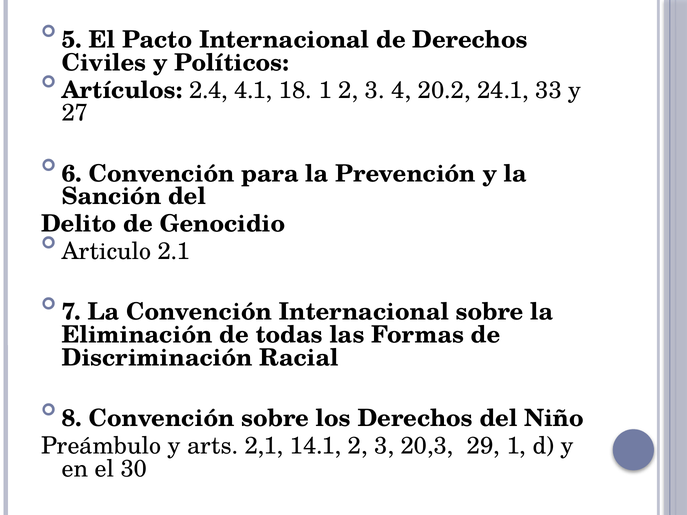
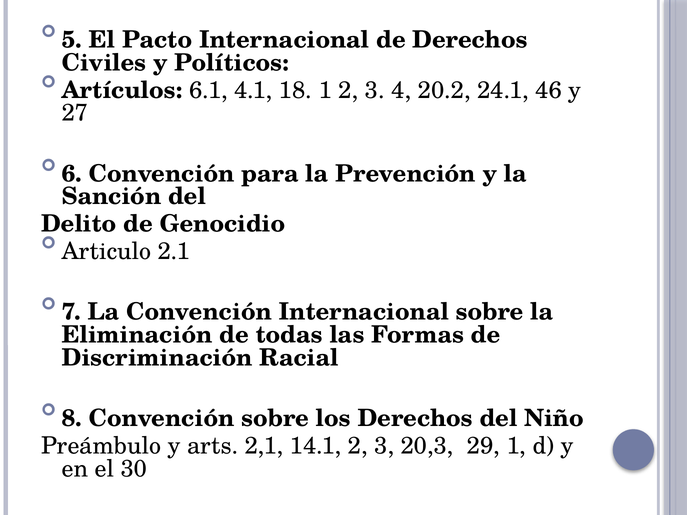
2.4: 2.4 -> 6.1 (209, 90)
33: 33 -> 46 (549, 90)
